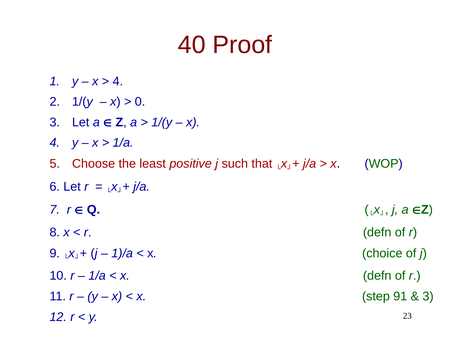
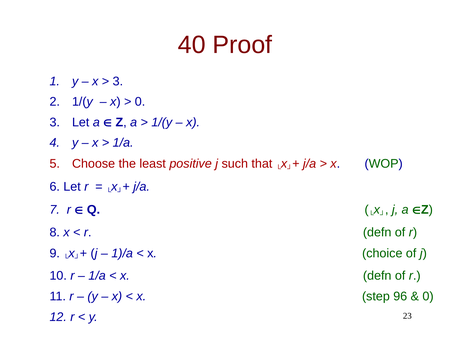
4: 4 -> 3 (118, 81)
91: 91 -> 96 (400, 296)
3: 3 -> 0 (428, 296)
